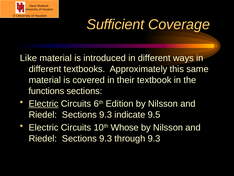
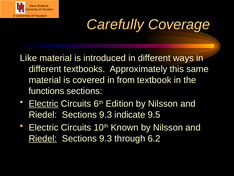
Sufficient: Sufficient -> Carefully (115, 24)
their: their -> from (126, 80)
Whose: Whose -> Known (125, 127)
Riedel underline: none -> present (43, 138)
through 9.3: 9.3 -> 6.2 (154, 138)
